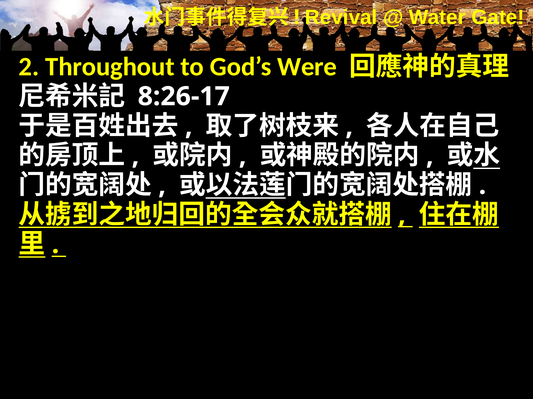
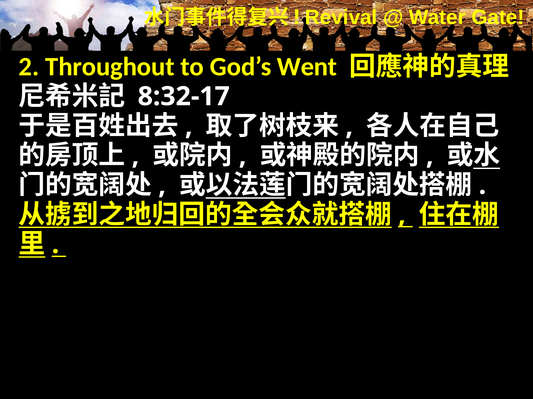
Were: Were -> Went (307, 67)
8:26-17: 8:26-17 -> 8:32-17 (184, 97)
